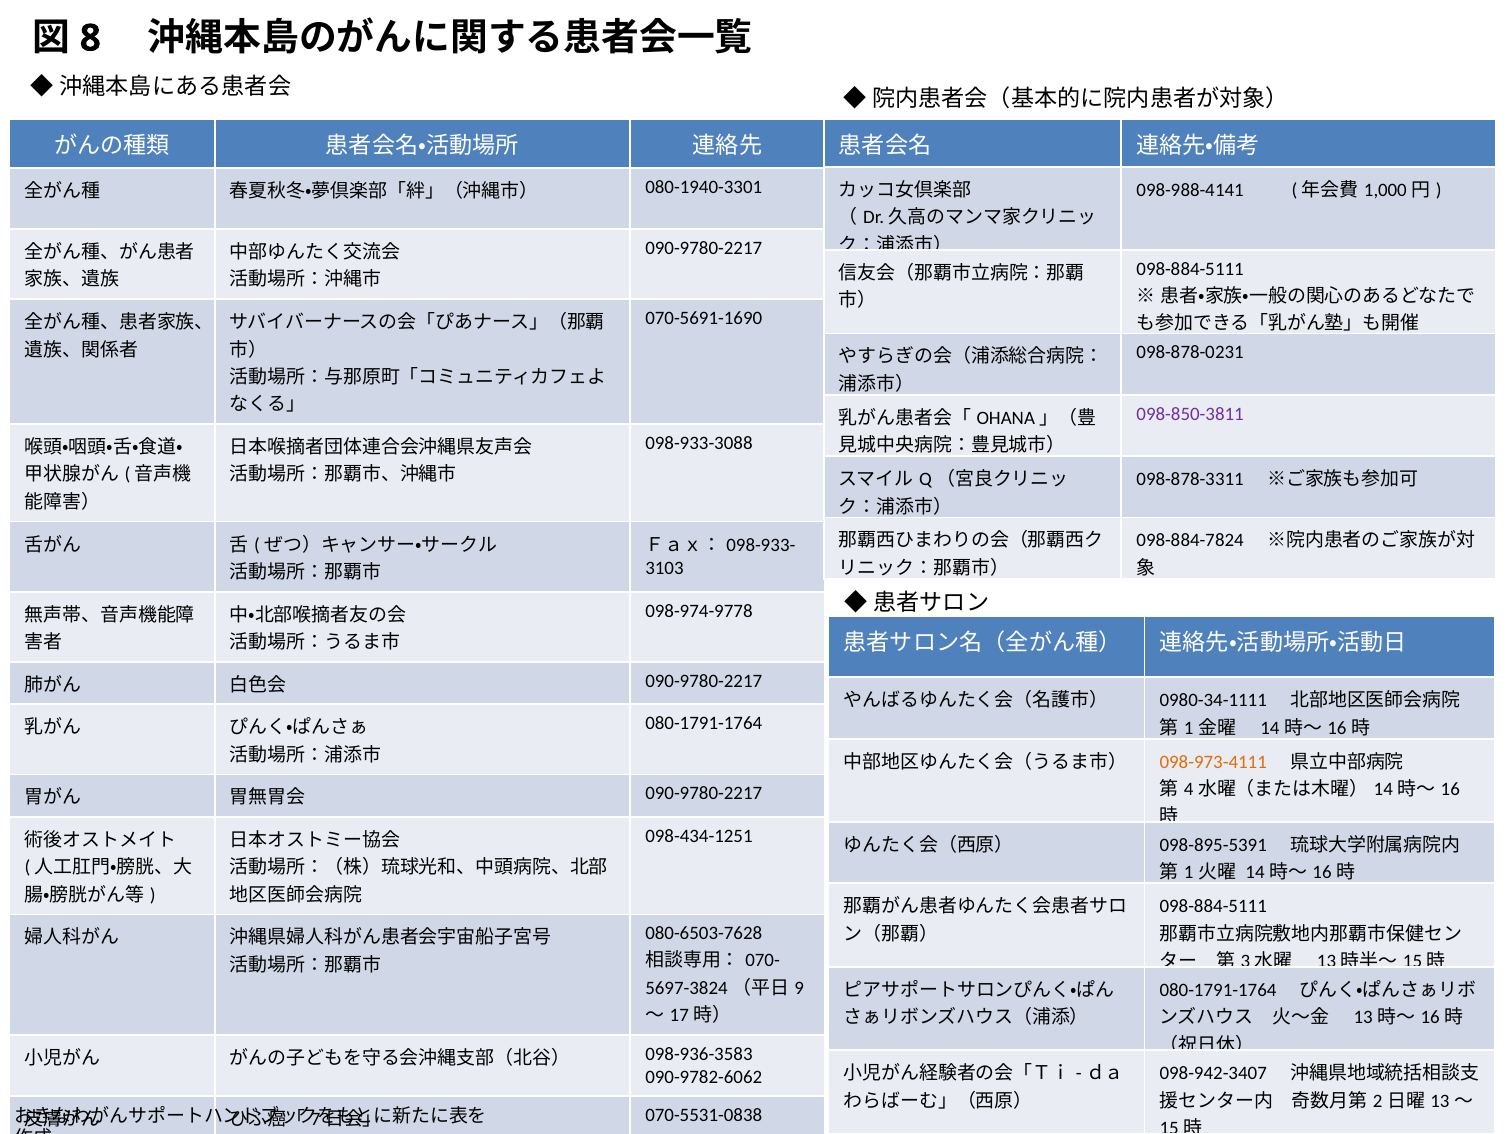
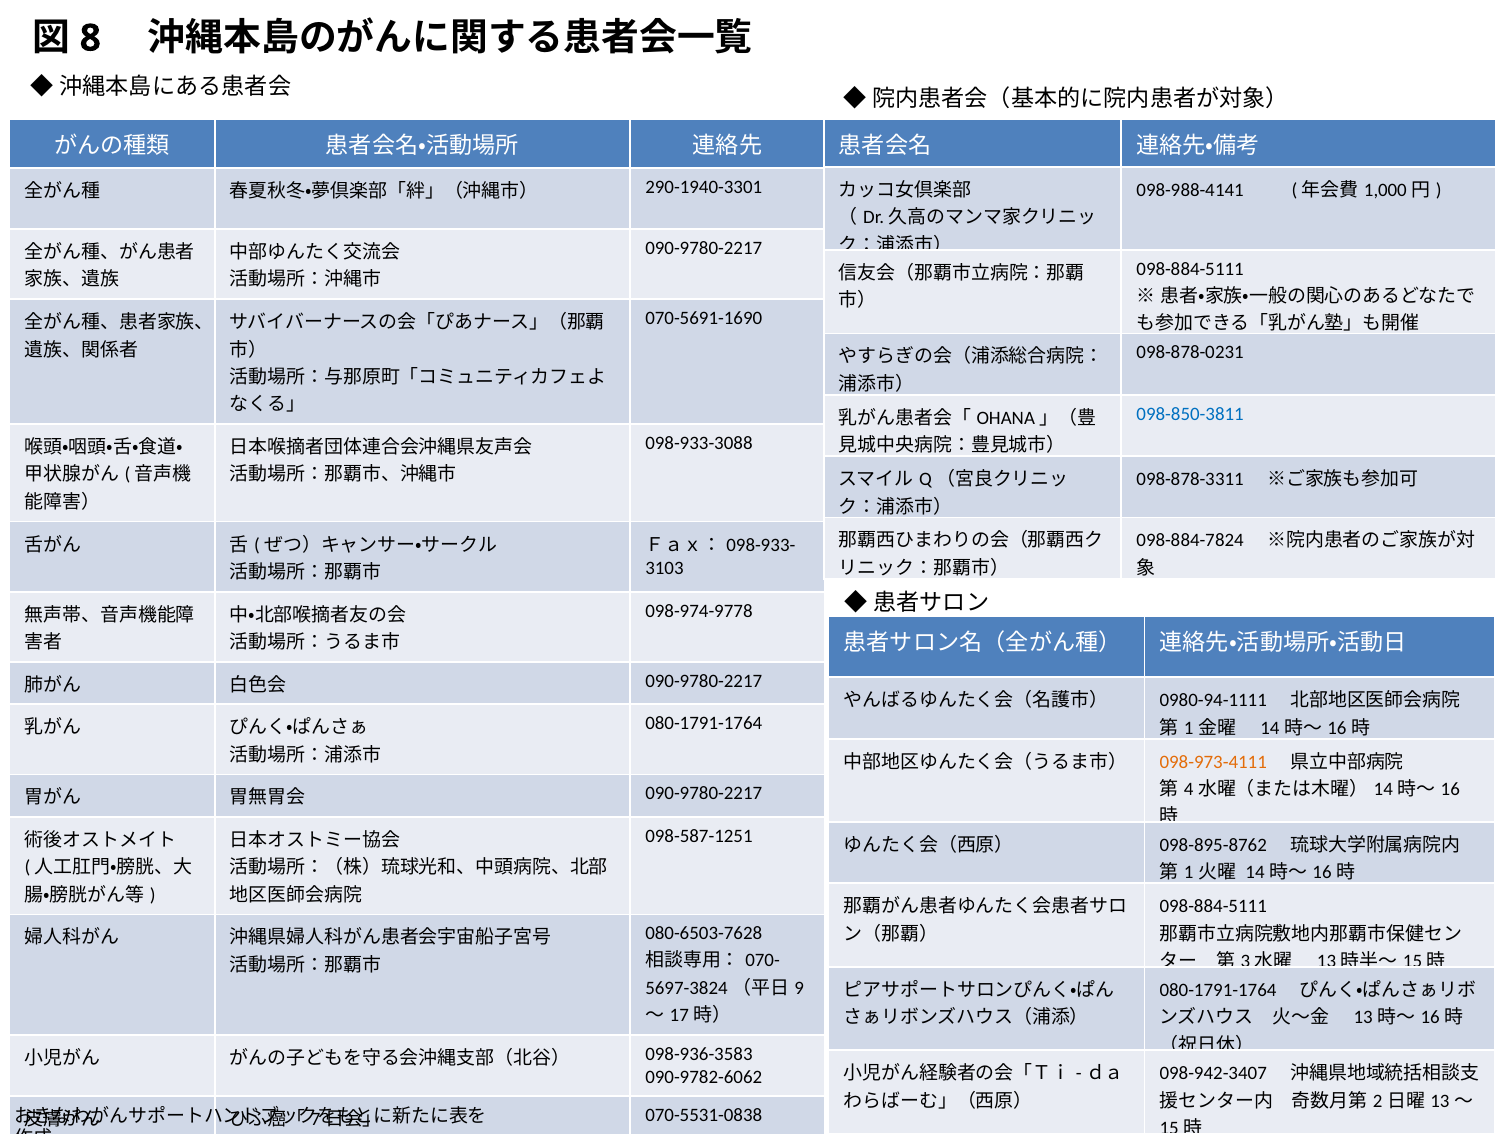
080-1940-3301: 080-1940-3301 -> 290-1940-3301 (704, 187)
098-850-3811 colour: purple -> blue (1190, 414)
0980-34-1111: 0980-34-1111 -> 0980-94-1111 (1213, 701)
098-434-1251: 098-434-1251 -> 098-587-1251 (699, 836)
098-895-5391: 098-895-5391 -> 098-895-8762 (1213, 845)
